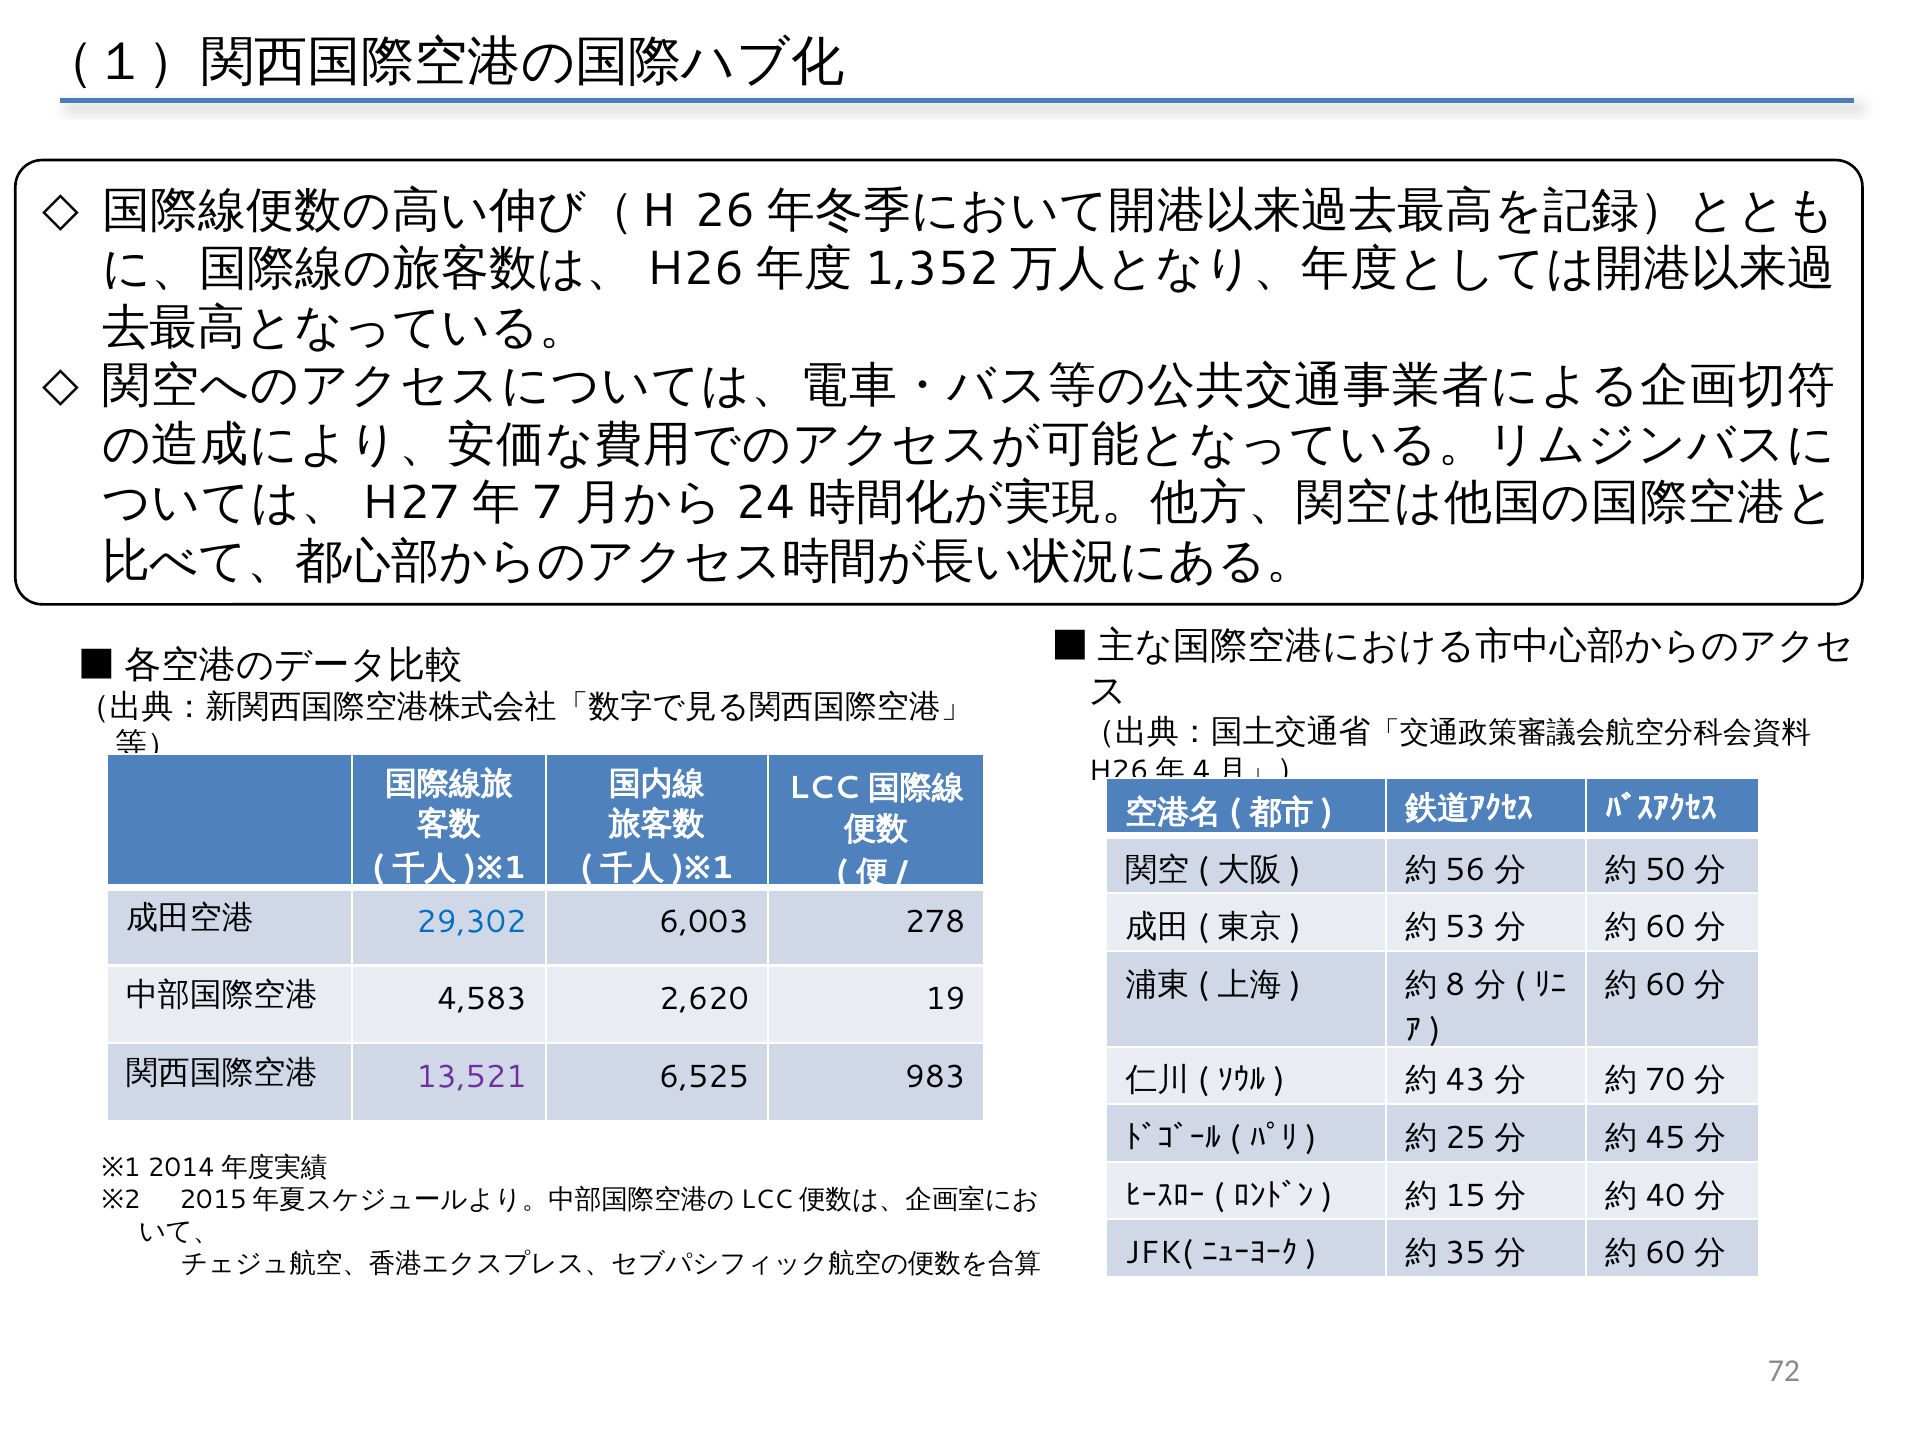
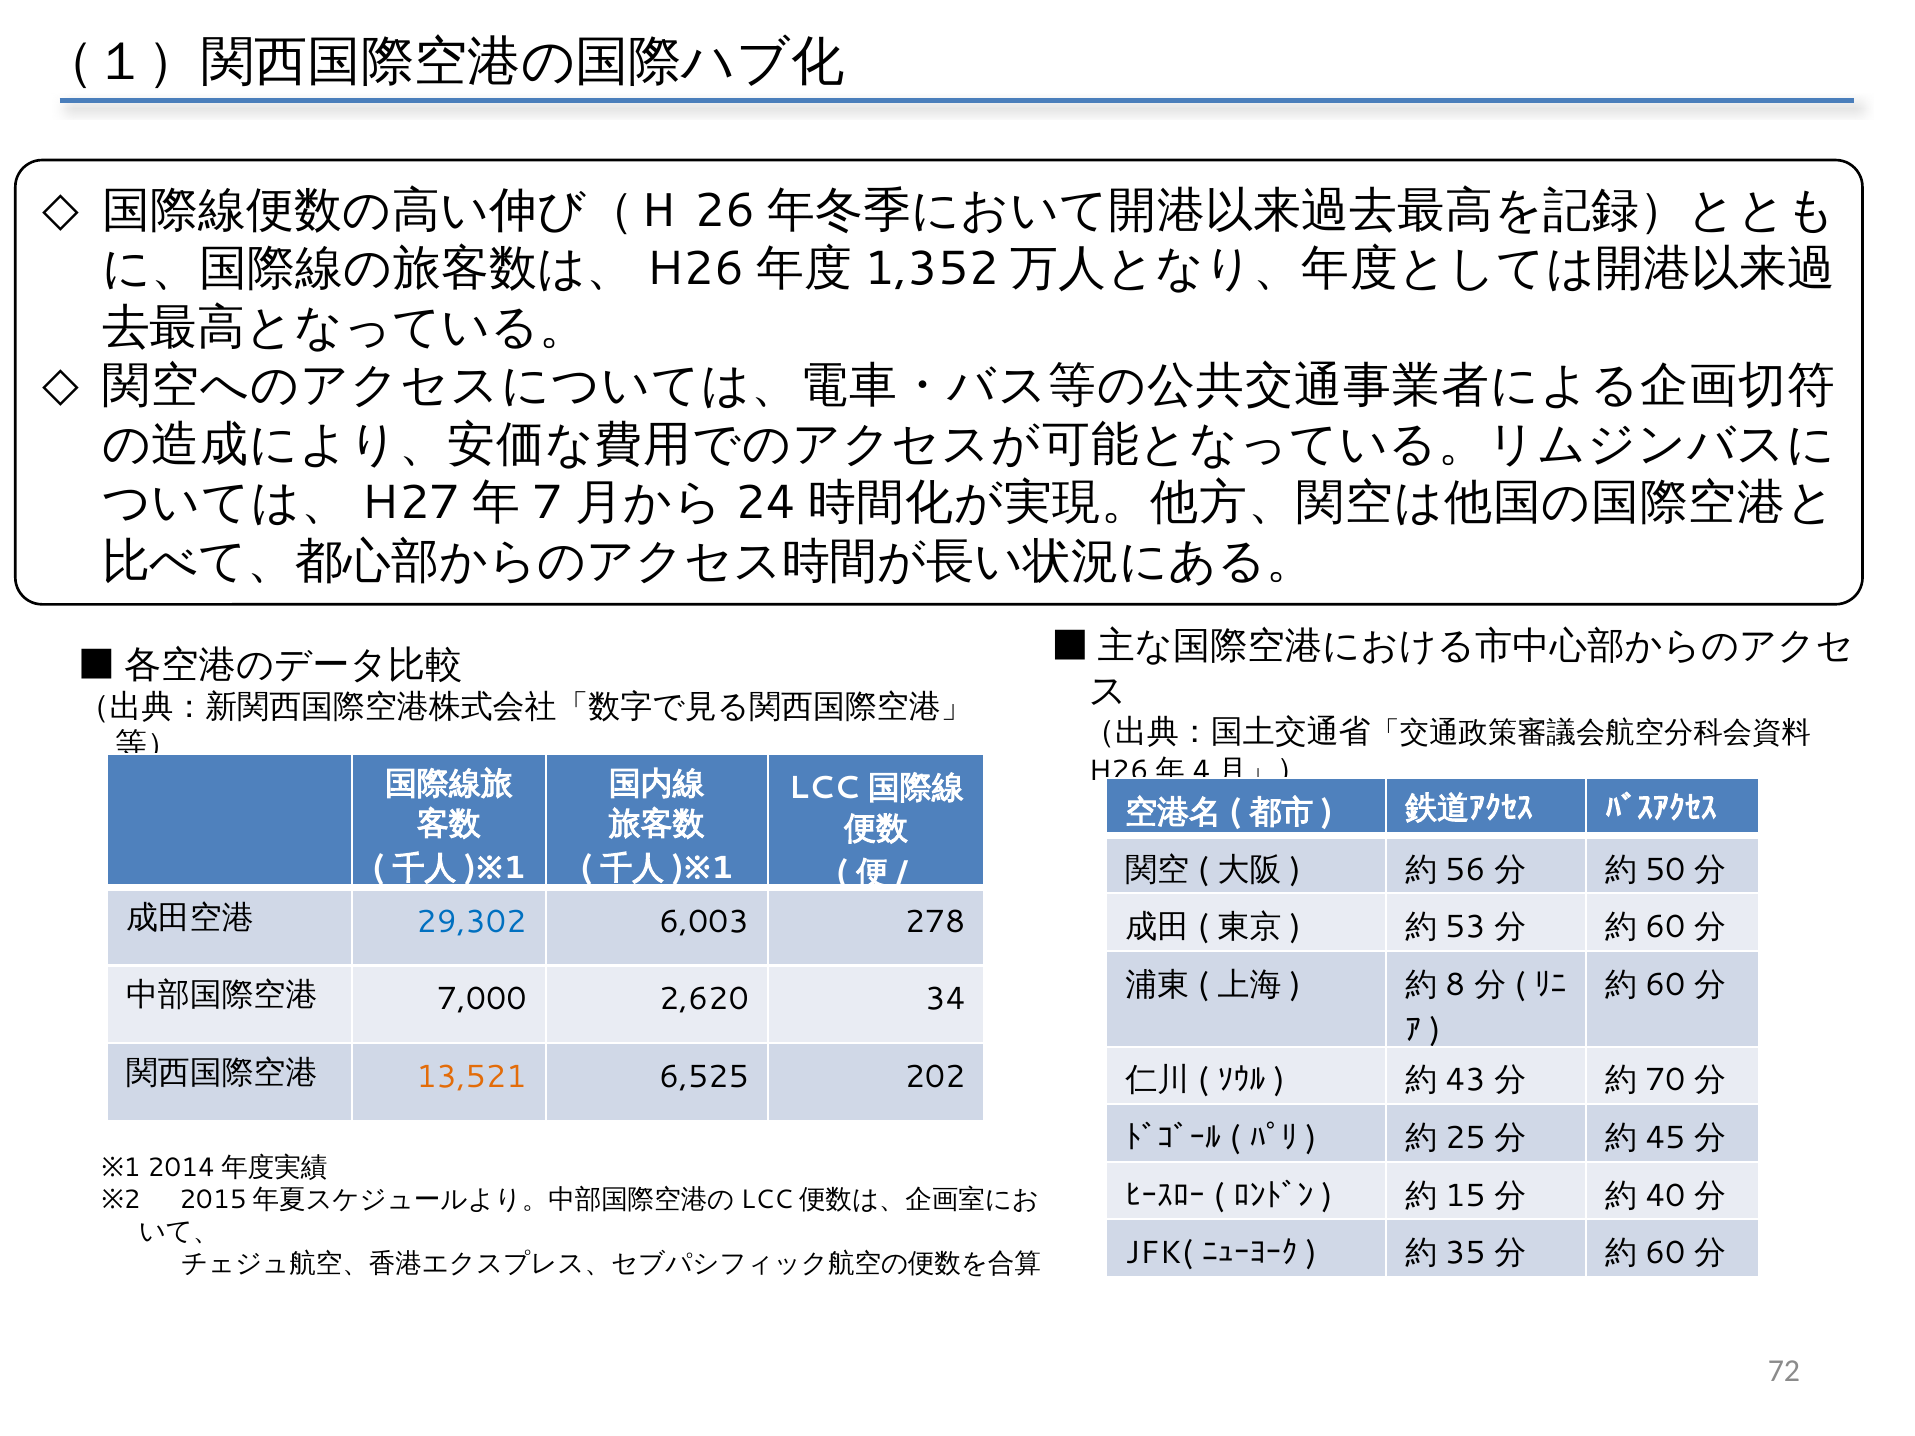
4,583: 4,583 -> 7,000 (482, 1000)
19: 19 -> 34 (946, 1000)
13,521 colour: purple -> orange (471, 1077)
983: 983 -> 202 (935, 1077)
